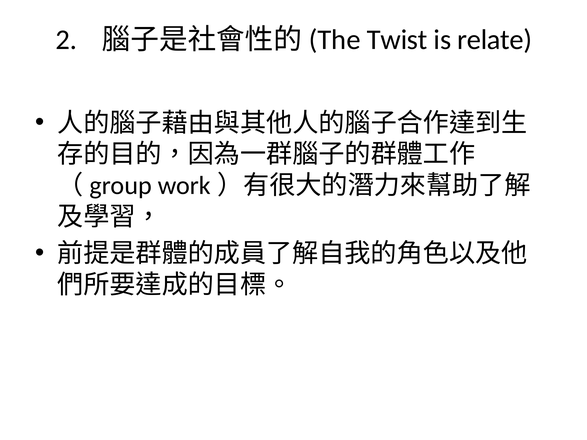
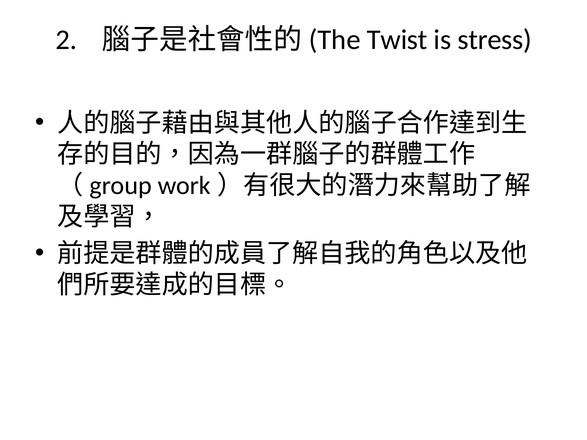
relate: relate -> stress (495, 40)
